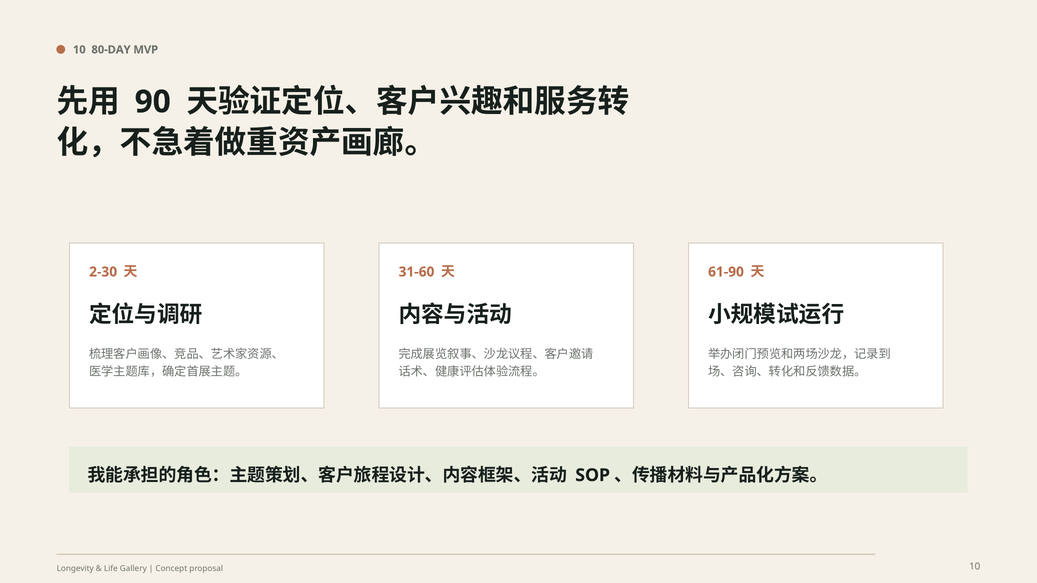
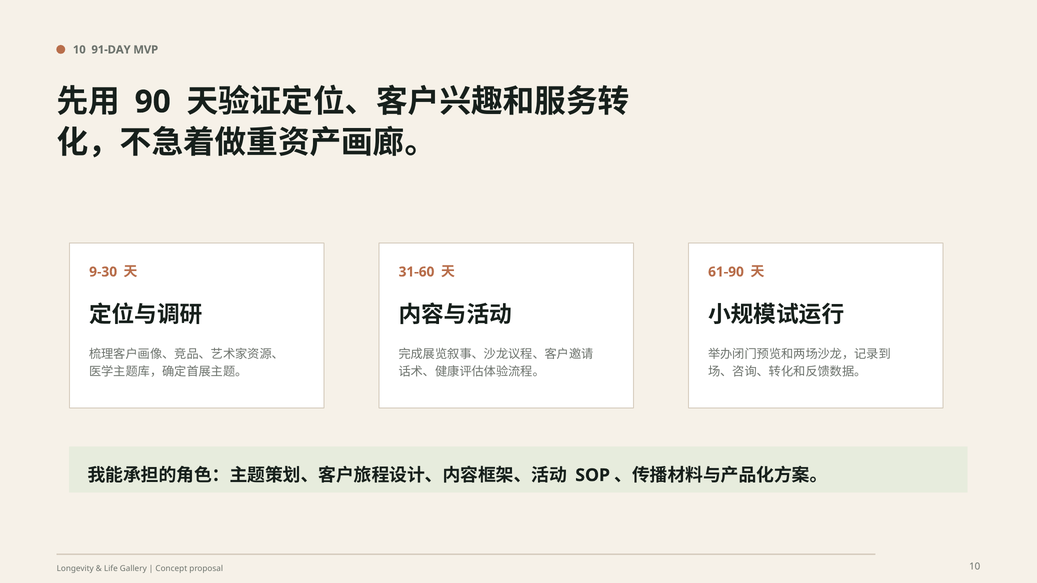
80-DAY: 80-DAY -> 91-DAY (111, 50)
2-30: 2-30 -> 9-30 (103, 272)
